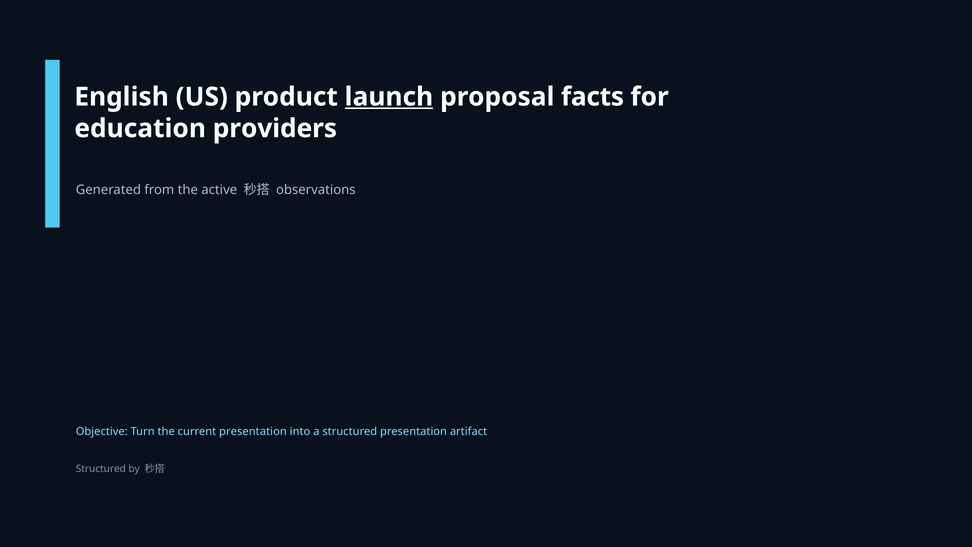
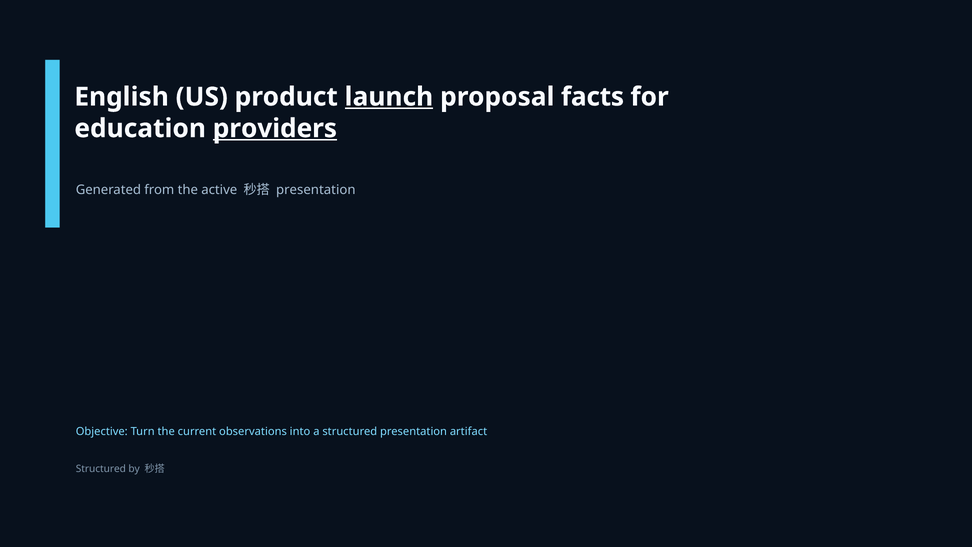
providers underline: none -> present (275, 128)
observations: observations -> presentation (316, 190)
current presentation: presentation -> observations (253, 432)
